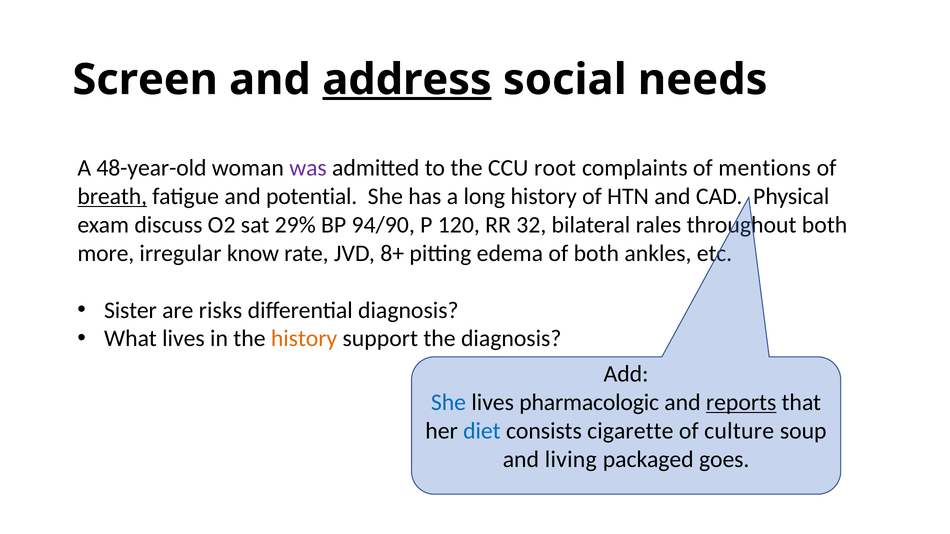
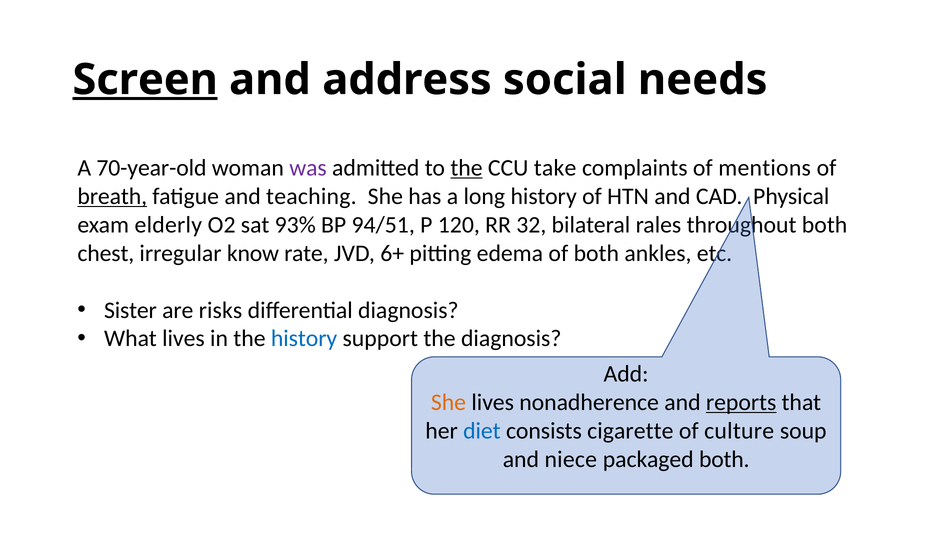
Screen underline: none -> present (145, 80)
address underline: present -> none (407, 80)
48-year-old: 48-year-old -> 70-year-old (151, 168)
the underline: none -> present (466, 168)
root: root -> take (555, 168)
potential: potential -> teaching (311, 196)
discuss: discuss -> elderly (168, 225)
29%: 29% -> 93% (295, 225)
94/90: 94/90 -> 94/51 (383, 225)
more: more -> chest (106, 253)
8+: 8+ -> 6+ (392, 253)
history colour: orange -> blue (304, 339)
She colour: blue -> orange (448, 403)
pharmacologic: pharmacologic -> nonadherence (589, 403)
living: living -> niece (571, 460)
packaged goes: goes -> both (724, 460)
